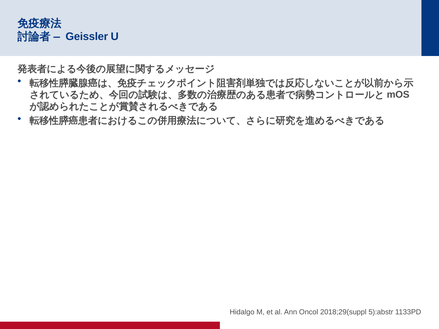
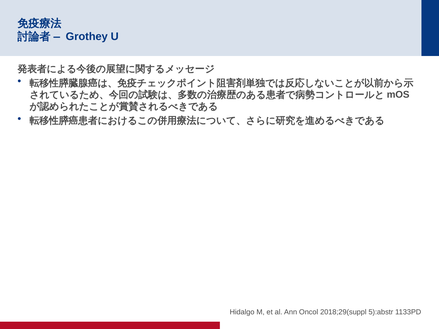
Geissler: Geissler -> Grothey (87, 36)
